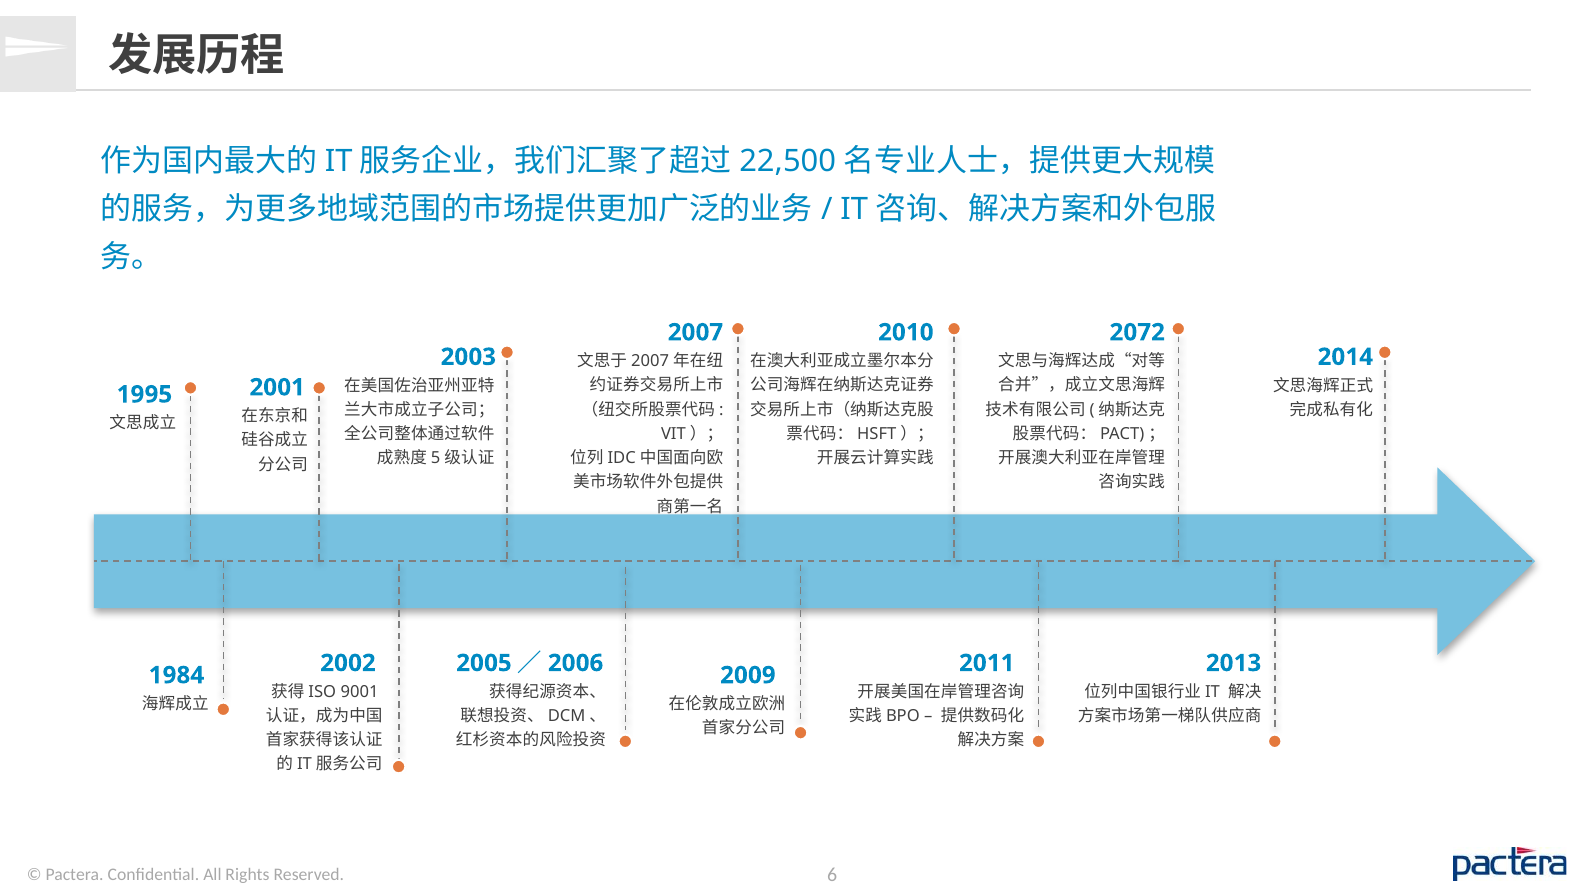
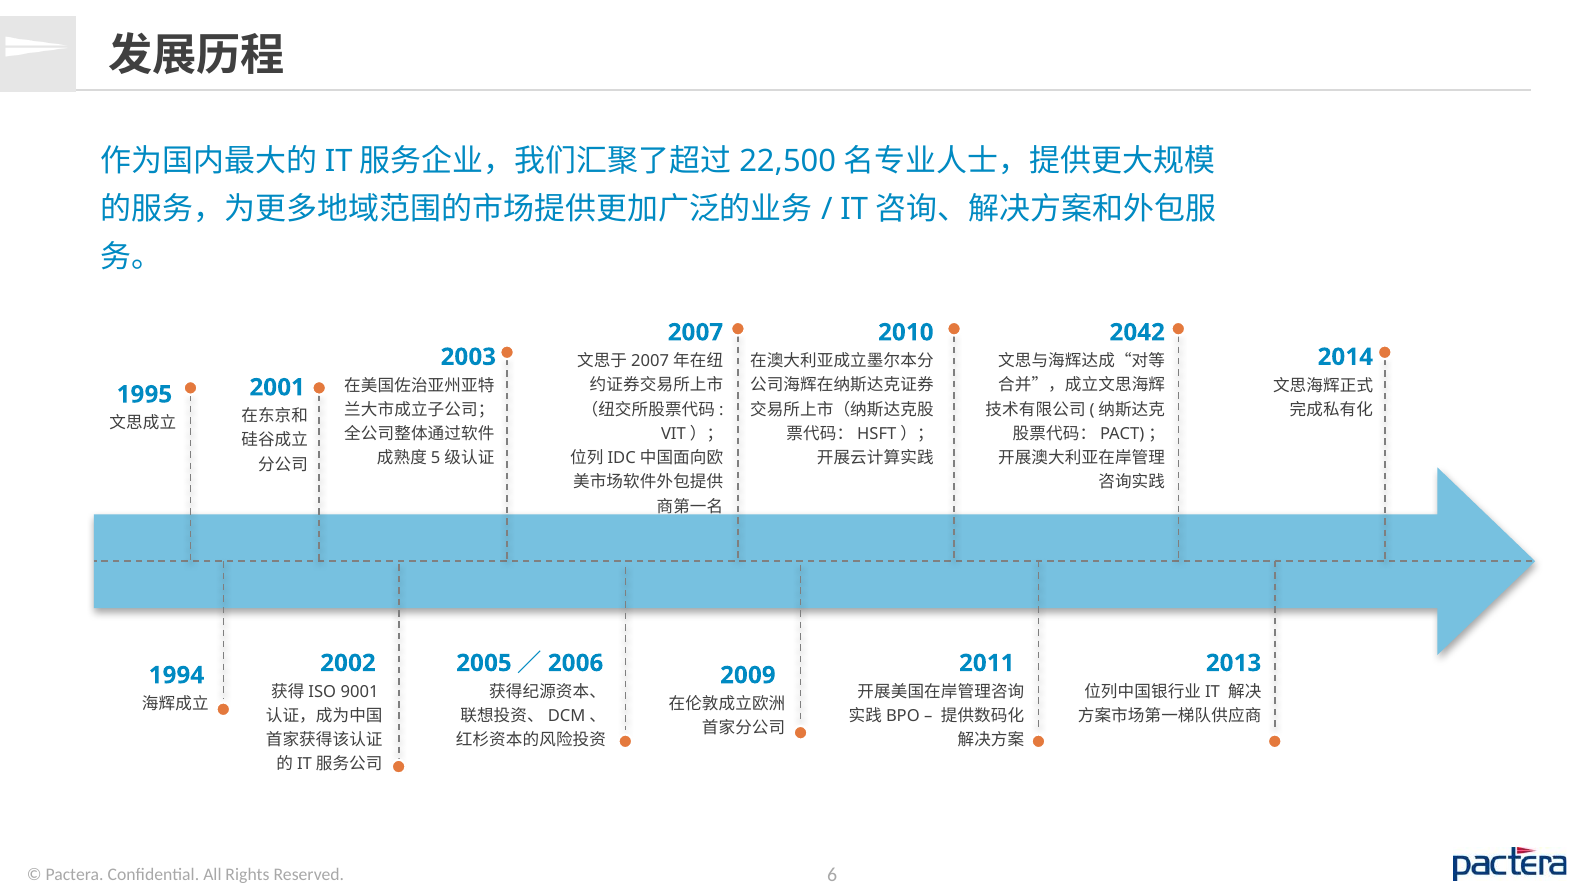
2072: 2072 -> 2042 (1137, 333)
1984: 1984 -> 1994 (176, 676)
